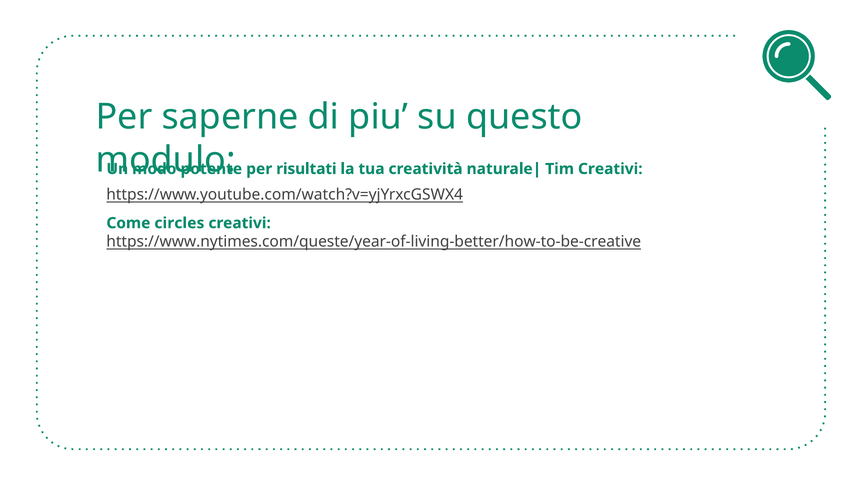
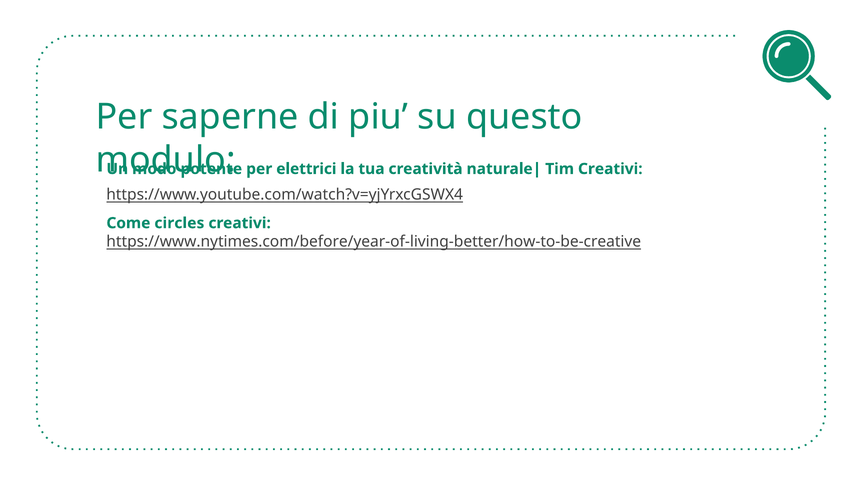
risultati: risultati -> elettrici (306, 169)
https://www.nytimes.com/queste/year-of-living-better/how-to-be-creative: https://www.nytimes.com/queste/year-of-living-better/how-to-be-creative -> https://www.nytimes.com/before/year-of-living-better/how-to-be-creative (374, 242)
